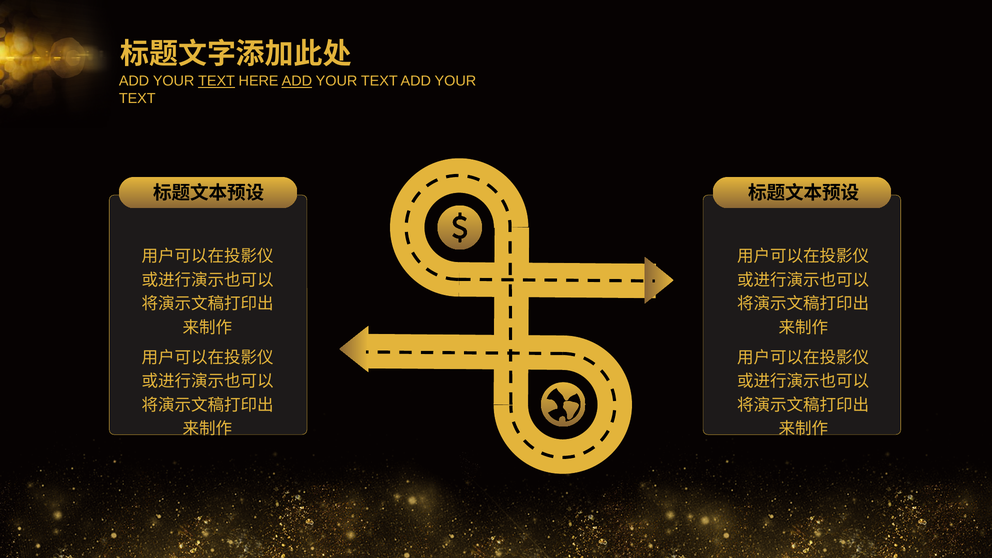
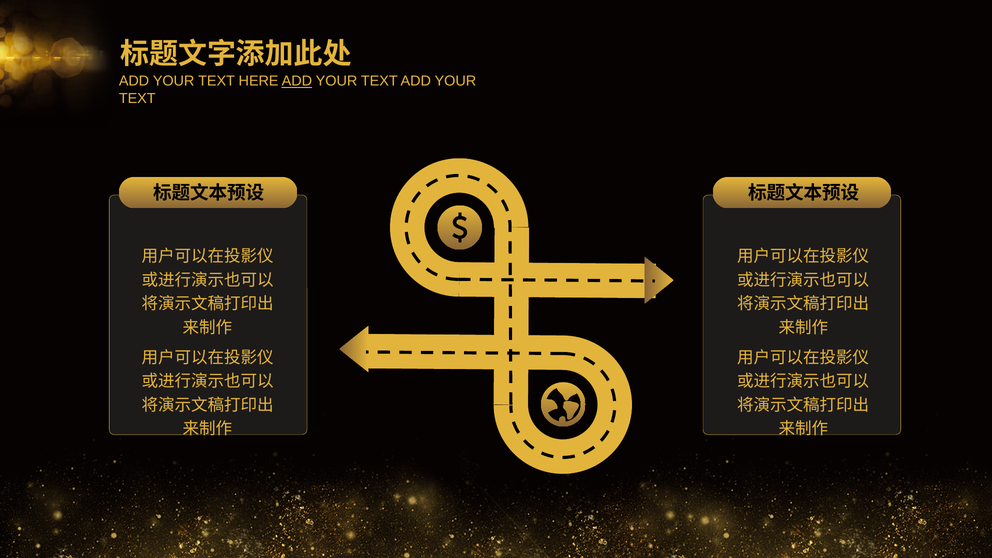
TEXT underline: present -> none (217, 81)
